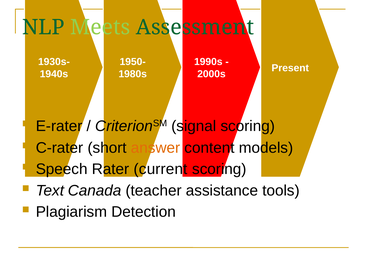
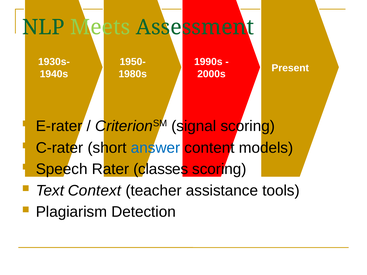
answer colour: orange -> blue (156, 148)
current: current -> classes (161, 169)
Canada: Canada -> Context (94, 191)
